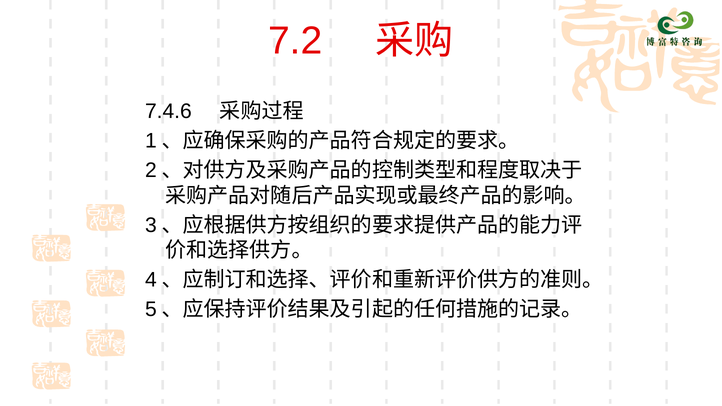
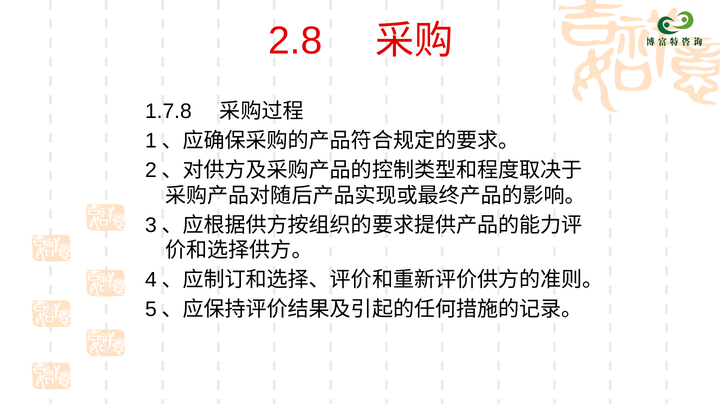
7.2: 7.2 -> 2.8 (295, 41)
7.4.6: 7.4.6 -> 1.7.8 (168, 112)
